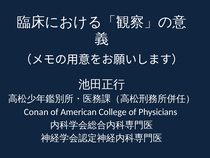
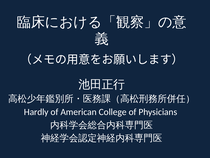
Conan: Conan -> Hardly (36, 112)
